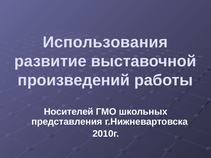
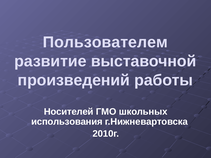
Использования: Использования -> Пользователем (105, 42)
представления: представления -> использования (67, 122)
